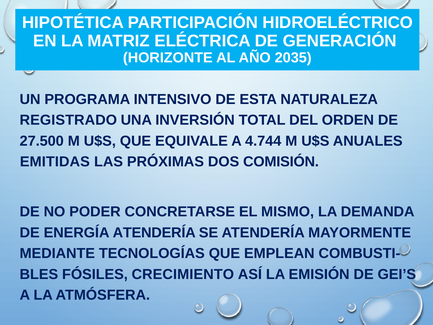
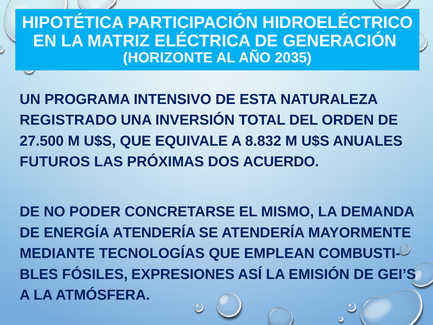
4.744: 4.744 -> 8.832 (263, 141)
EMITIDAS: EMITIDAS -> FUTUROS (55, 162)
COMISIÓN: COMISIÓN -> ACUERDO (281, 162)
CRECIMIENTO: CRECIMIENTO -> EXPRESIONES (183, 274)
